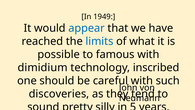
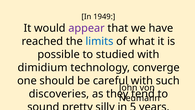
appear colour: blue -> purple (87, 28)
famous: famous -> studied (115, 54)
inscribed: inscribed -> converge (156, 67)
